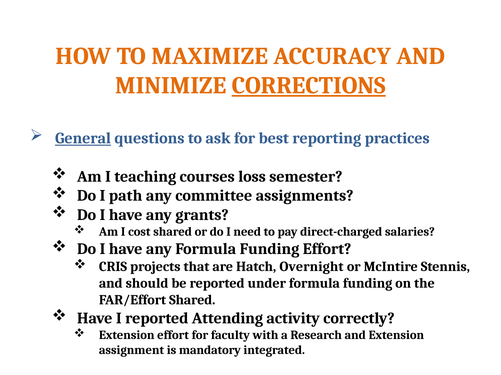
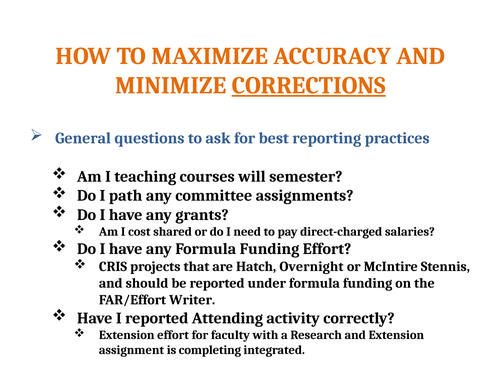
General underline: present -> none (83, 138)
loss: loss -> will (252, 177)
FAR/Effort Shared: Shared -> Writer (192, 301)
mandatory: mandatory -> completing (210, 351)
